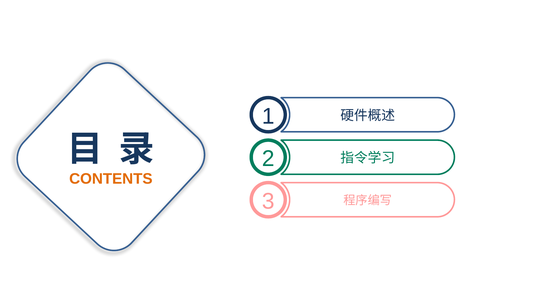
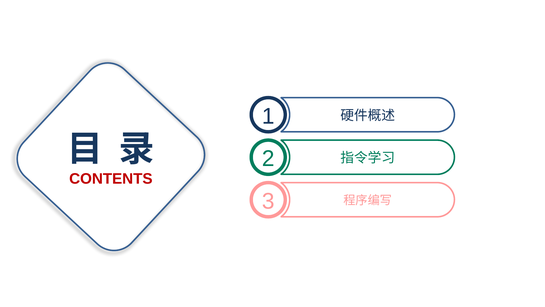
CONTENTS colour: orange -> red (111, 178)
